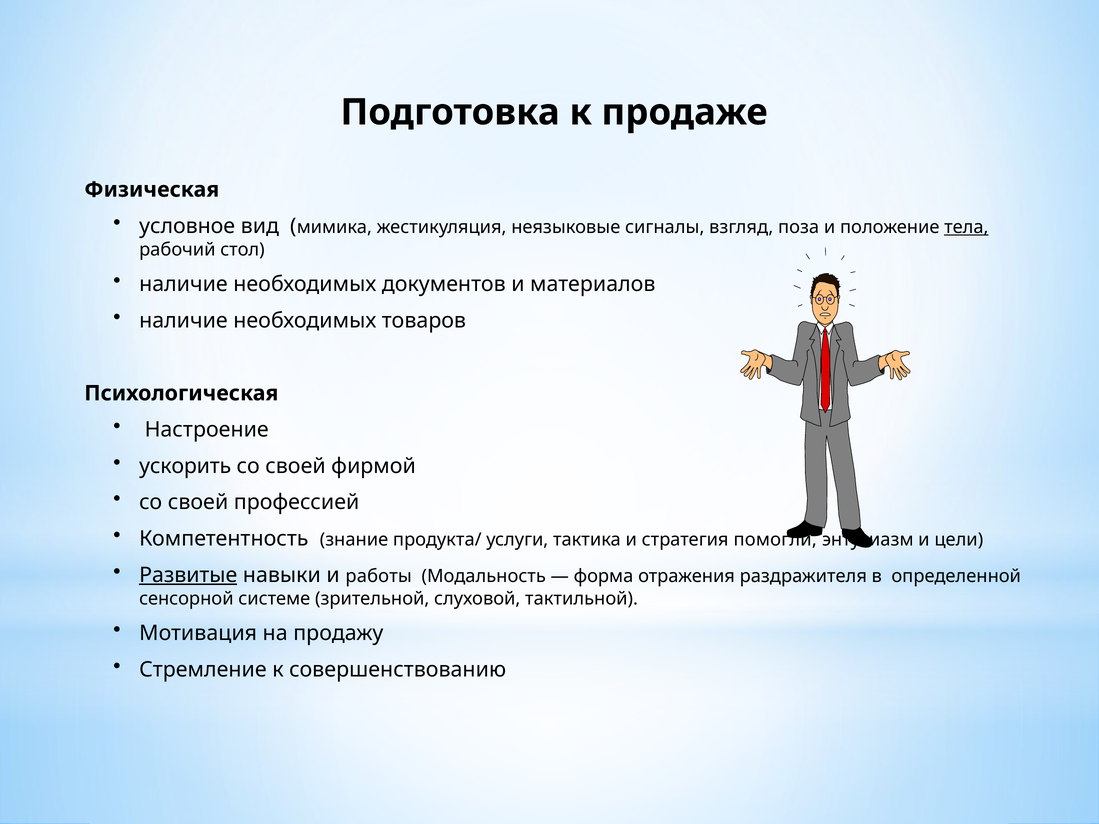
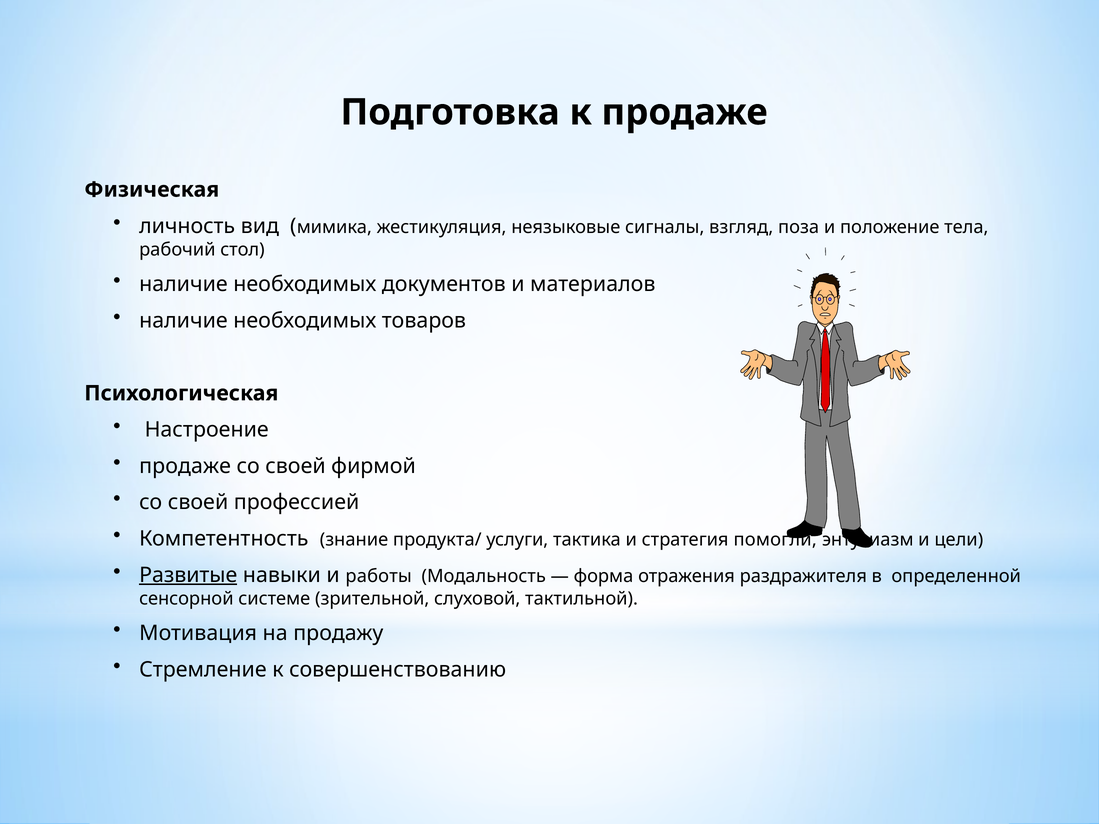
условное: условное -> личность (187, 226)
тела underline: present -> none (966, 227)
ускорить: ускорить -> продаже (185, 466)
